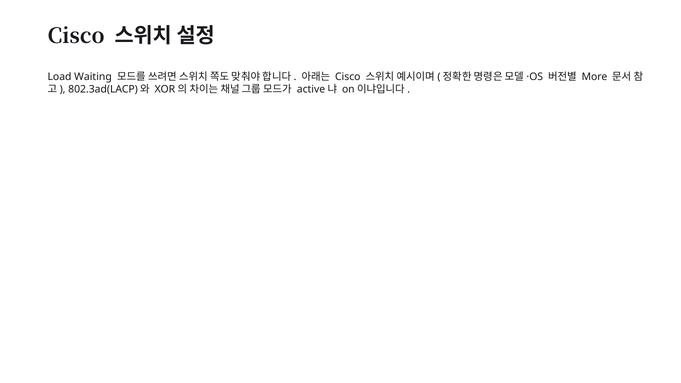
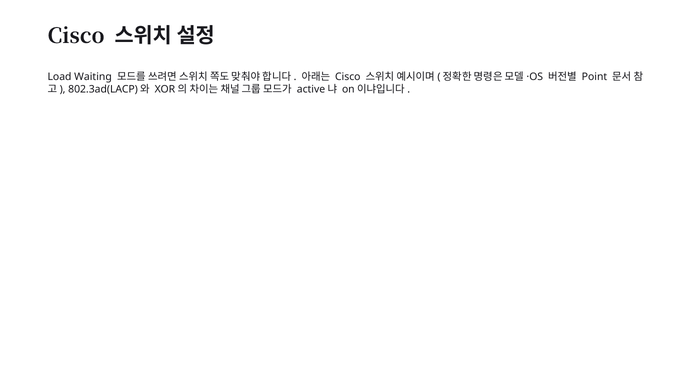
More: More -> Point (594, 77)
